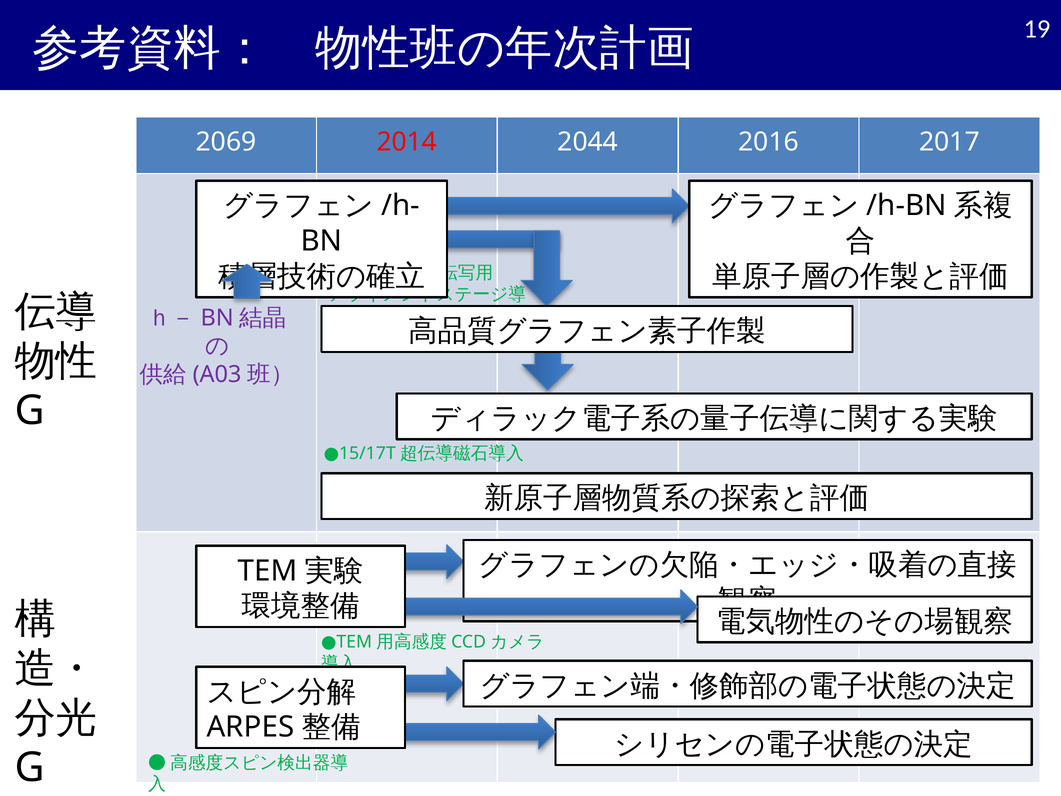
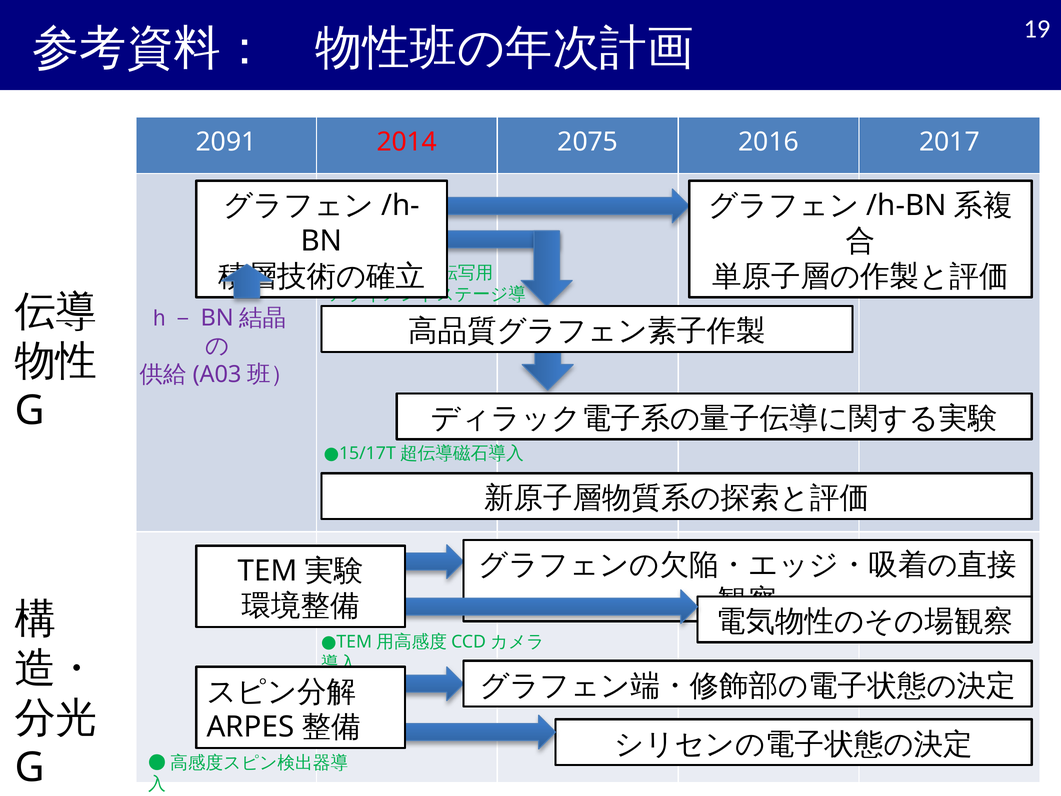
2069: 2069 -> 2091 (226, 142)
2044: 2044 -> 2075 (588, 142)
